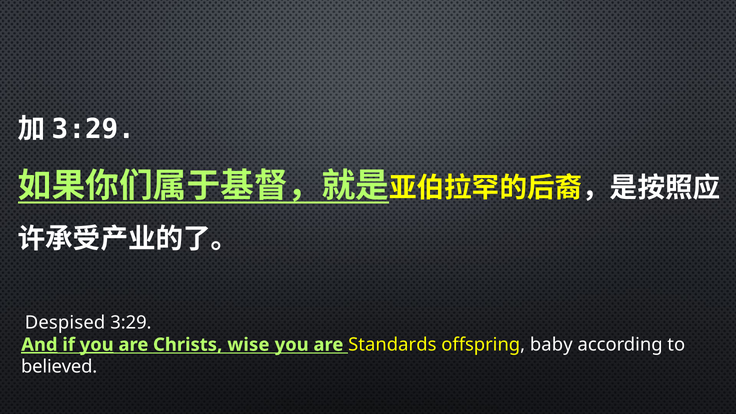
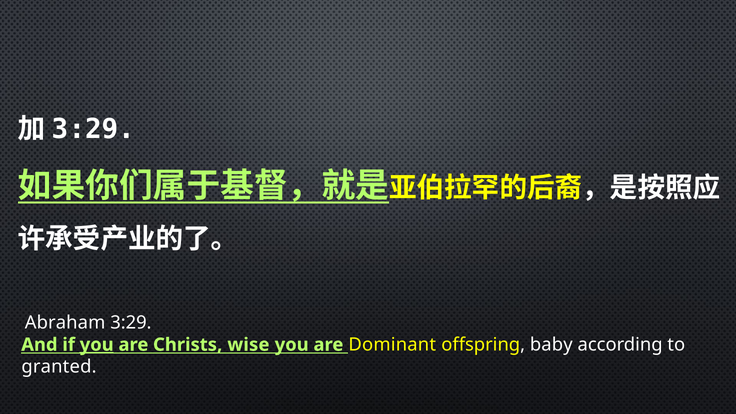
Despised: Despised -> Abraham (65, 323)
And underline: present -> none (39, 345)
Standards: Standards -> Dominant (392, 345)
believed: believed -> granted (59, 367)
